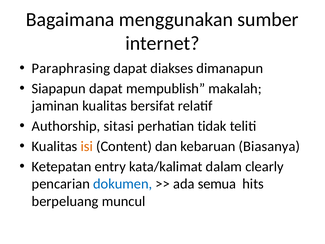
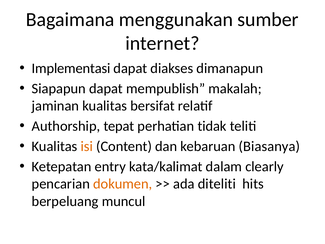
Paraphrasing: Paraphrasing -> Implementasi (71, 68)
sitasi: sitasi -> tepat (119, 126)
dokumen colour: blue -> orange (123, 184)
semua: semua -> diteliti (217, 184)
